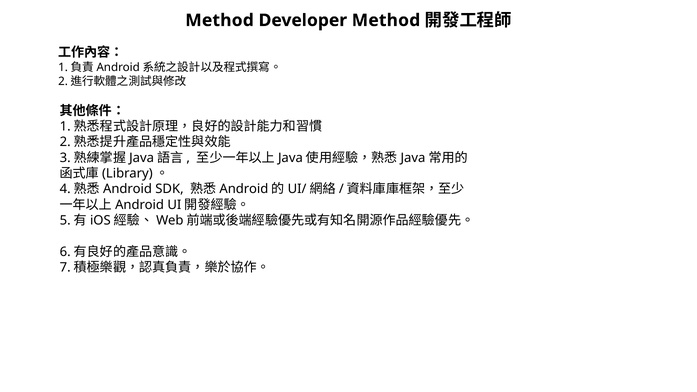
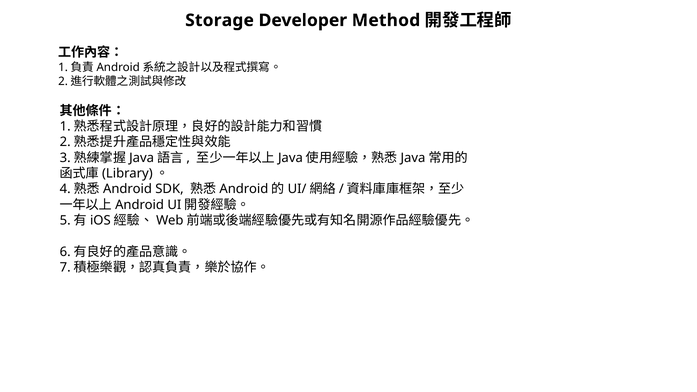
Method: Method -> Storage (220, 20)
